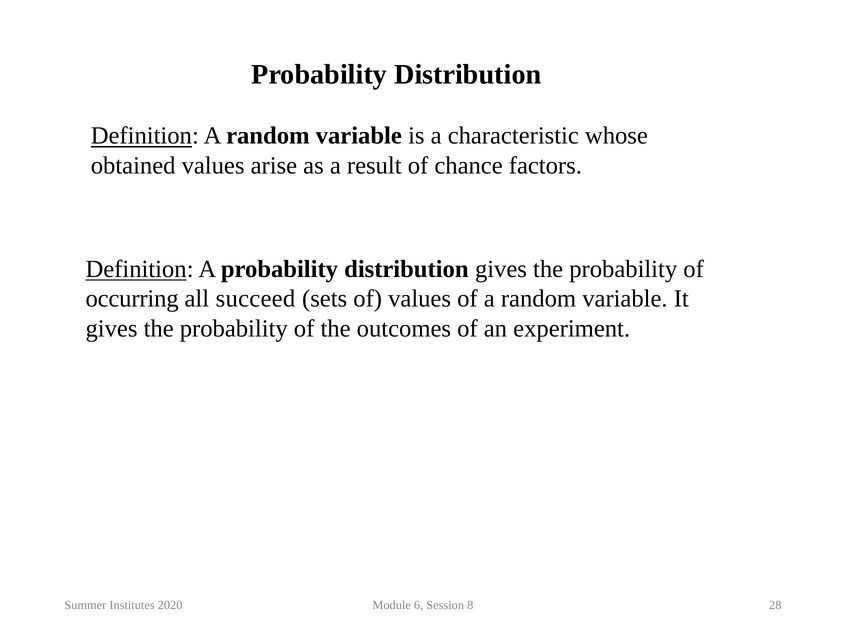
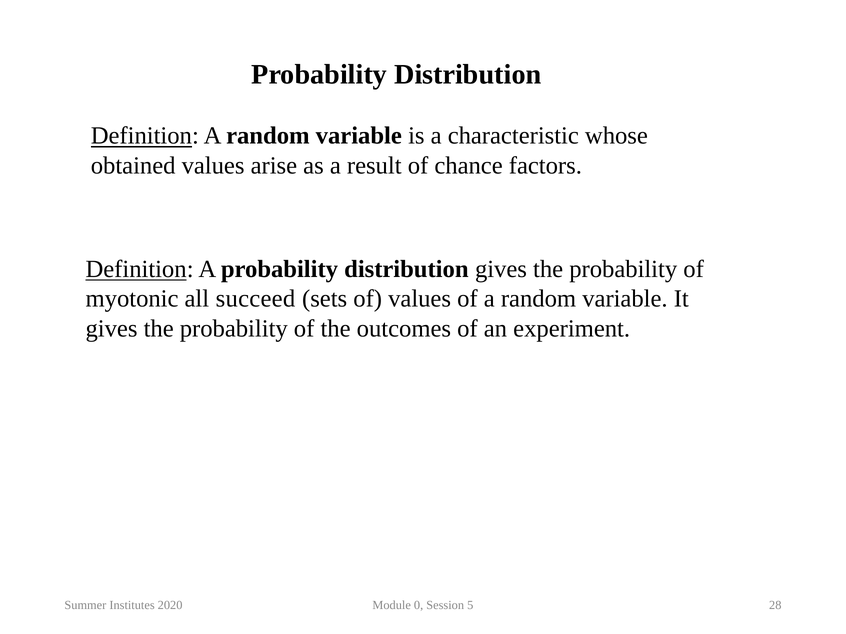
occurring: occurring -> myotonic (132, 299)
6: 6 -> 0 (419, 606)
8: 8 -> 5 (470, 606)
